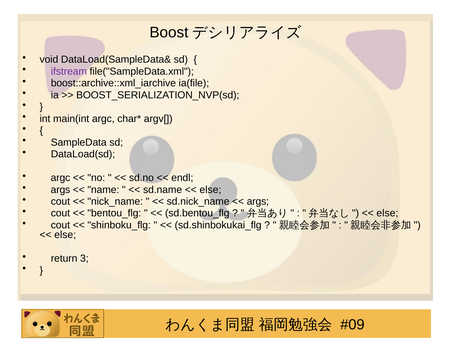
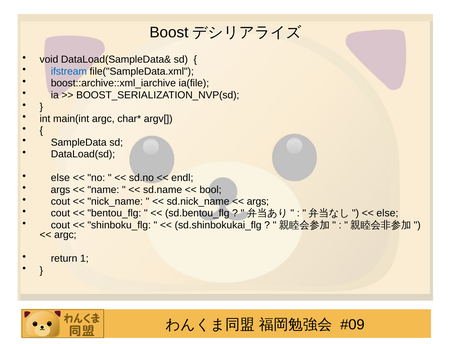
ifstream colour: purple -> blue (69, 71)
argc: argc -> else (60, 178)
else: else -> bool (210, 189)
else: else -> argc (65, 235)
3: 3 -> 1 (84, 258)
